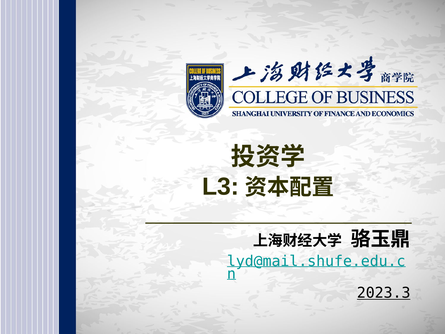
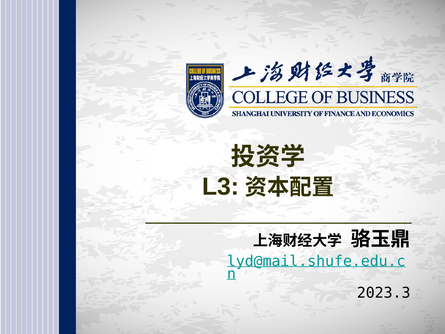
2023.3 underline: present -> none (384, 293)
